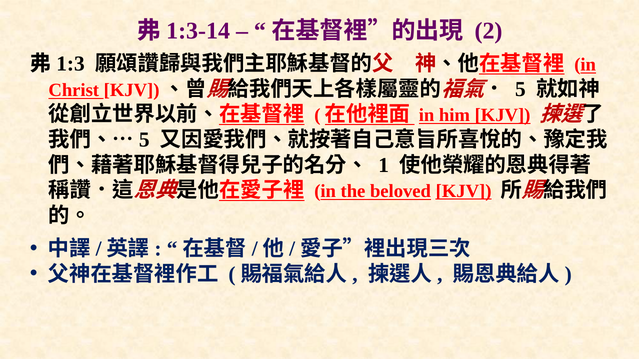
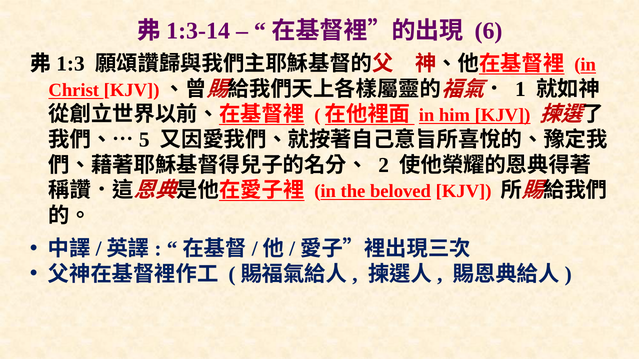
2: 2 -> 6 (489, 31)
5: 5 -> 1 (520, 89)
1: 1 -> 2 (384, 165)
KJV underline: present -> none (464, 191)
